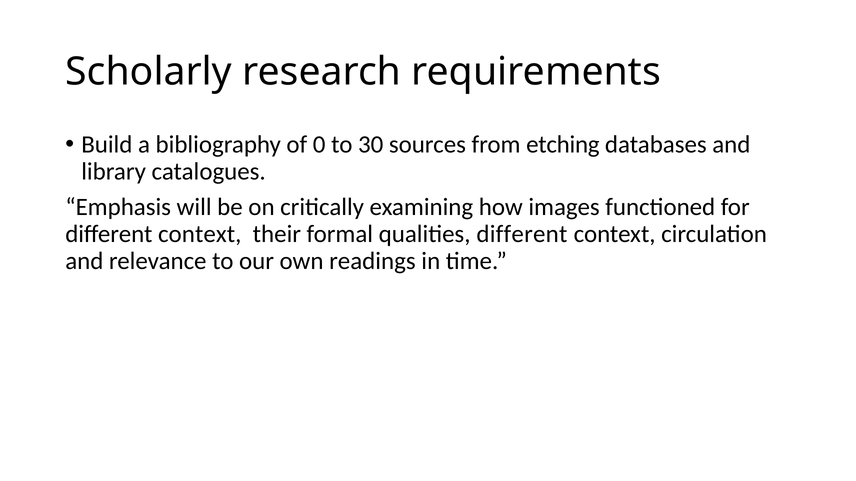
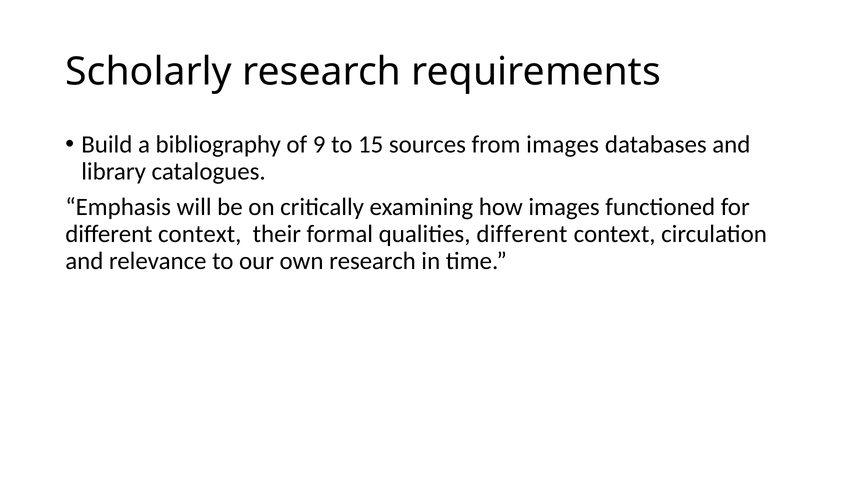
0: 0 -> 9 (319, 145)
30: 30 -> 15 (371, 145)
from etching: etching -> images (563, 145)
own readings: readings -> research (373, 261)
